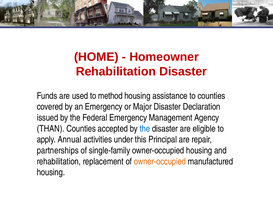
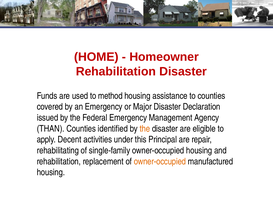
accepted: accepted -> identified (113, 128)
the colour: blue -> orange (145, 128)
Annual: Annual -> Decent (70, 139)
partnerships: partnerships -> rehabilitating (58, 150)
